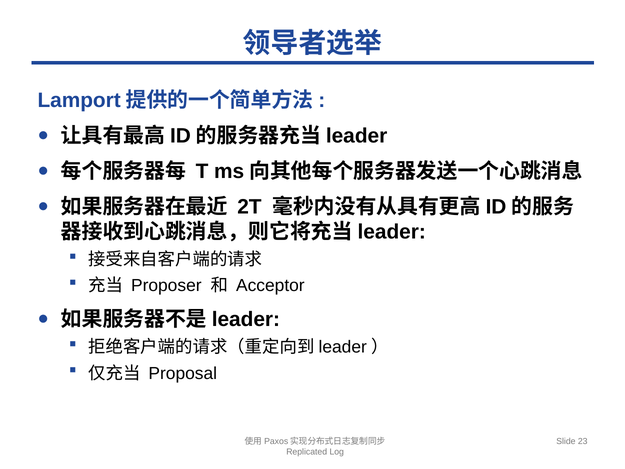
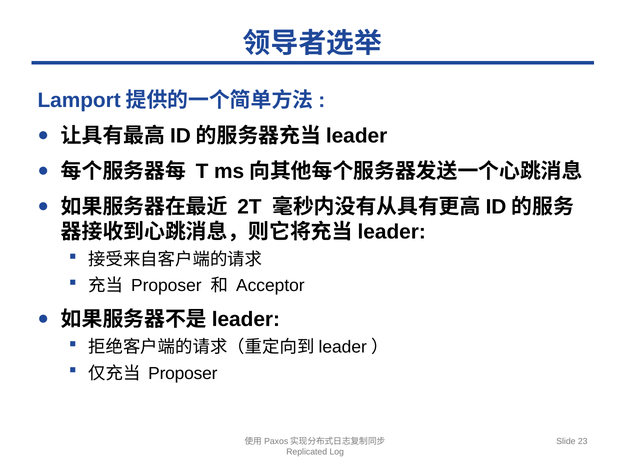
Proposal: Proposal -> Proposer (183, 373)
